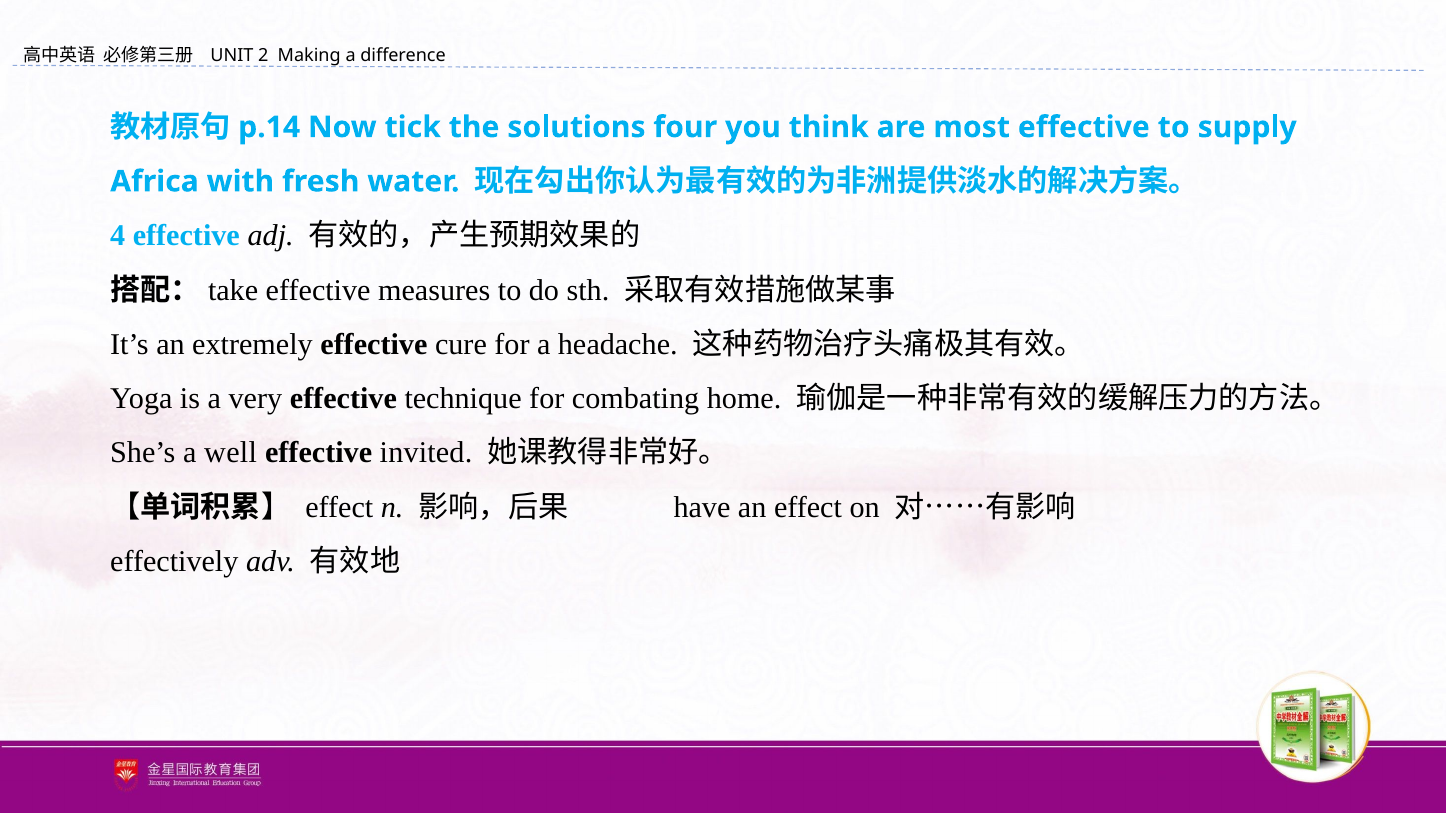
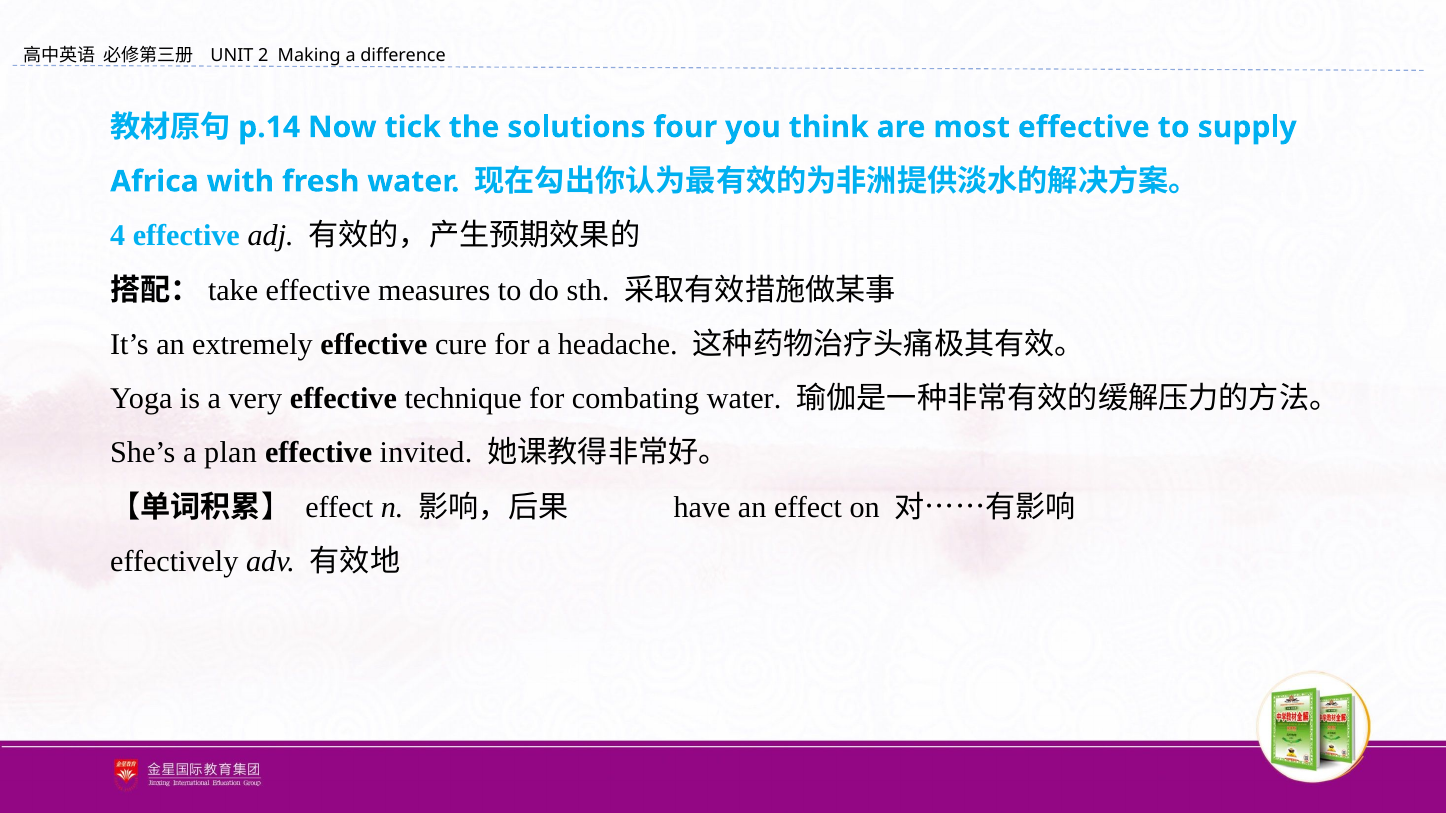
combating home: home -> water (744, 399)
well: well -> plan (231, 453)
